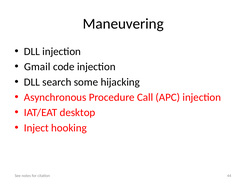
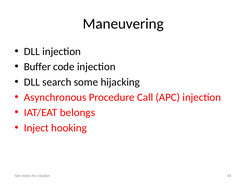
Gmail: Gmail -> Buffer (37, 67)
desktop: desktop -> belongs (77, 113)
